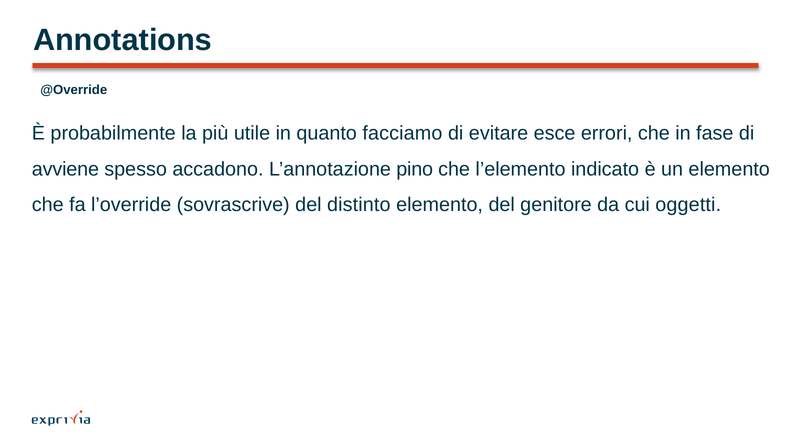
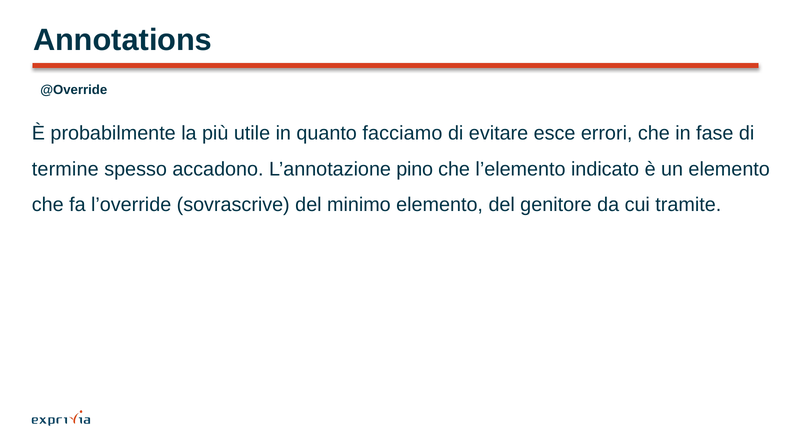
avviene: avviene -> termine (65, 169)
distinto: distinto -> minimo (359, 205)
oggetti: oggetti -> tramite (688, 205)
